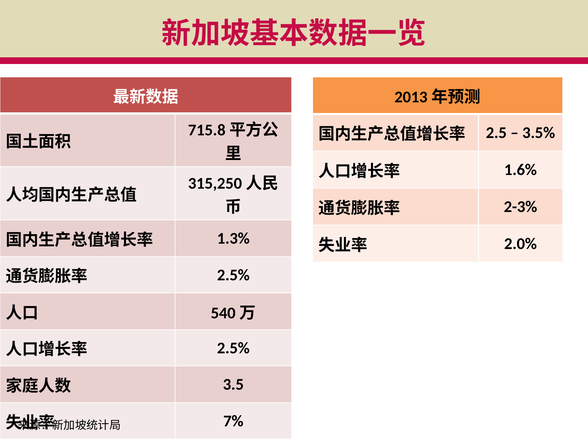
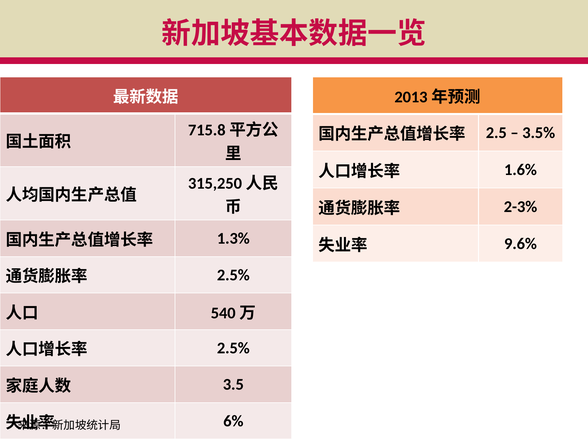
2.0%: 2.0% -> 9.6% (521, 244)
7%: 7% -> 6% (233, 421)
